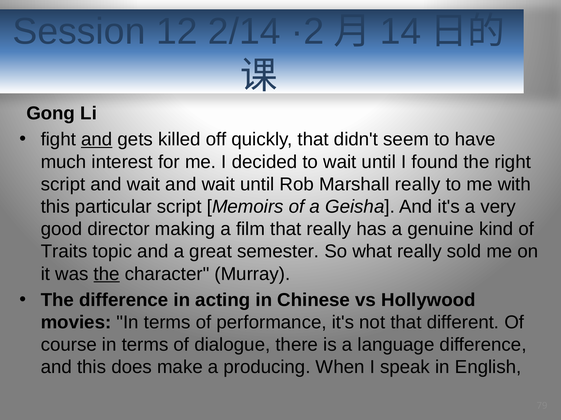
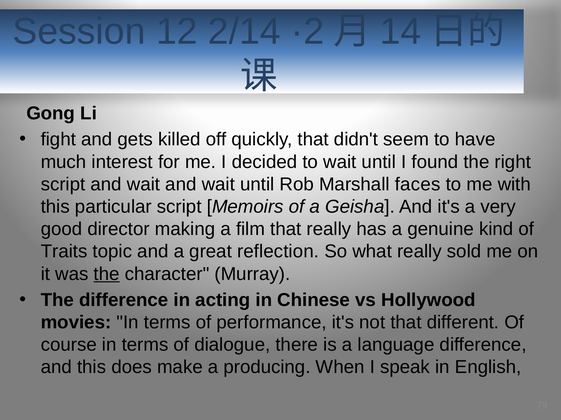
and underline: present -> none (97, 140)
Marshall really: really -> faces (418, 185)
semester: semester -> reflection (278, 252)
